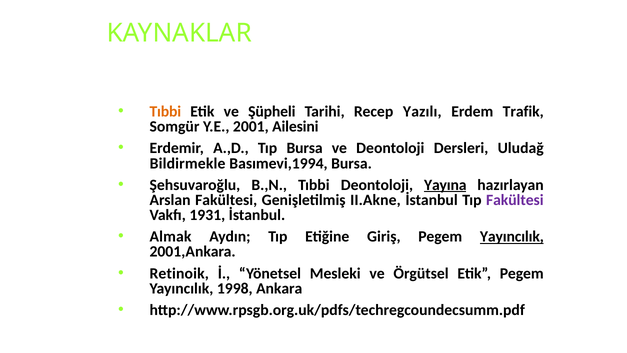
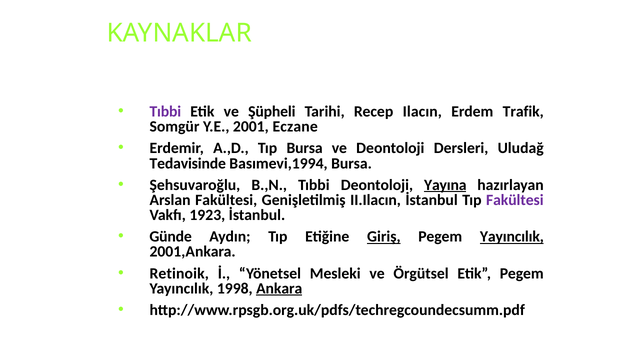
Tıbbi colour: orange -> purple (165, 111)
Yazılı: Yazılı -> Ilacın (422, 111)
Ailesini: Ailesini -> Eczane (295, 127)
Bildirmekle: Bildirmekle -> Tedavisinde (188, 163)
II.Akne: II.Akne -> II.Ilacın (376, 200)
1931: 1931 -> 1923 (207, 215)
Almak: Almak -> Günde (171, 236)
Giriş underline: none -> present (384, 236)
Ankara underline: none -> present (279, 288)
